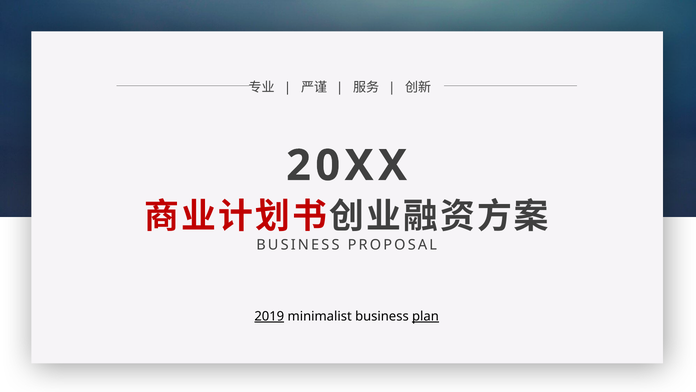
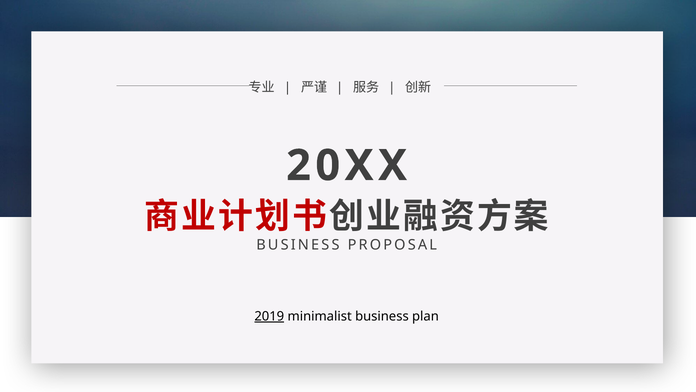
plan underline: present -> none (425, 316)
